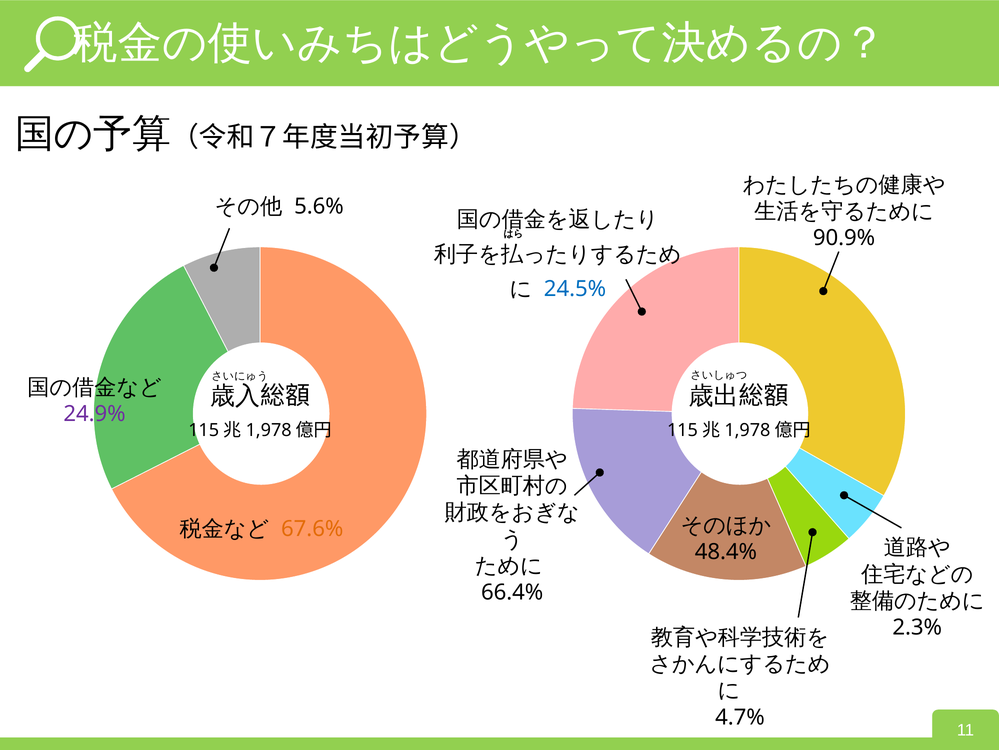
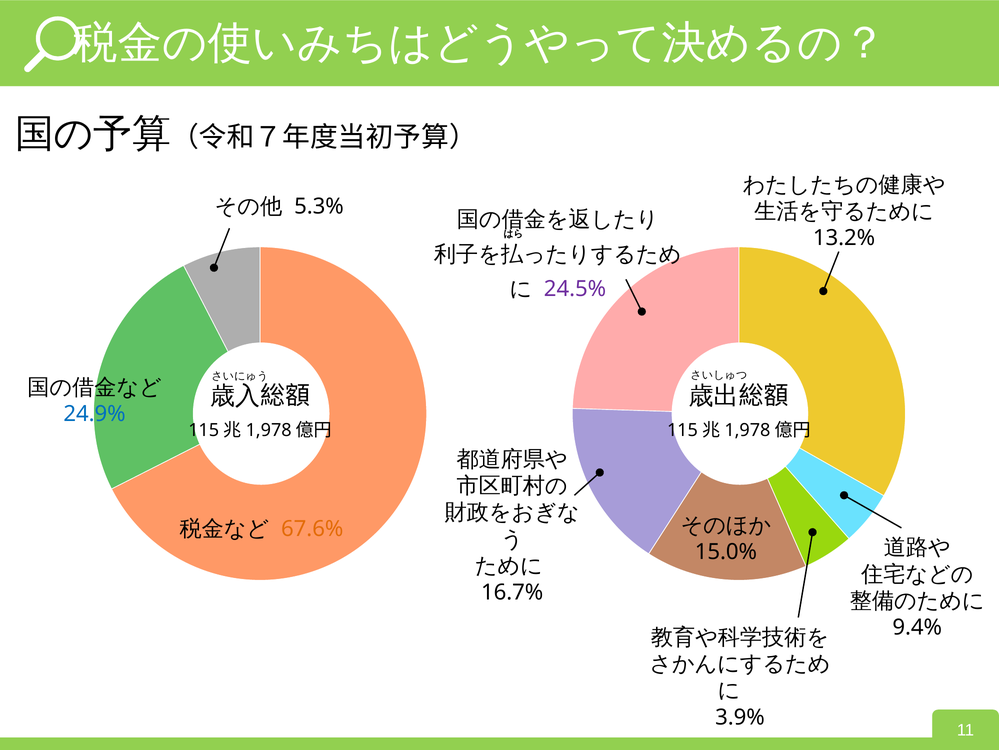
5.6%: 5.6% -> 5.3% (319, 206)
90.9%: 90.9% -> 13.2% (844, 238)
24.5% colour: blue -> purple (575, 289)
24.9% colour: purple -> blue (95, 414)
48.4%: 48.4% -> 15.0% (726, 552)
66.4%: 66.4% -> 16.7% (512, 592)
2.3%: 2.3% -> 9.4% (917, 627)
4.7%: 4.7% -> 3.9% (740, 717)
